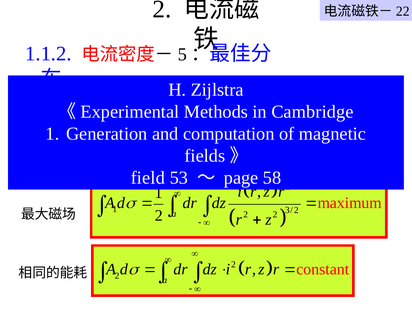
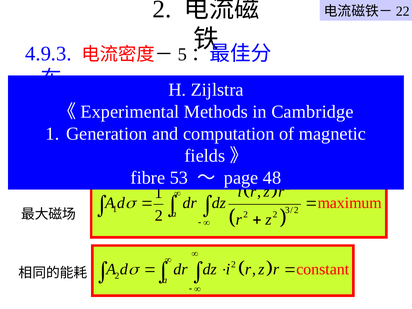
1.1.2: 1.1.2 -> 4.9.3 (48, 54)
field: field -> fibre (148, 178)
58: 58 -> 48 (272, 178)
